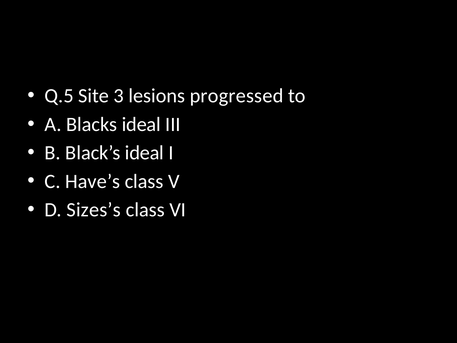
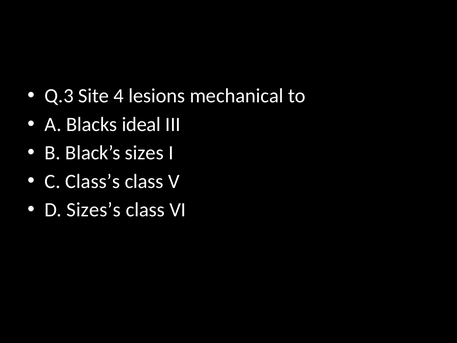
Q.5: Q.5 -> Q.3 (59, 96)
3: 3 -> 4 (119, 96)
progressed: progressed -> mechanical (237, 96)
Black’s ideal: ideal -> sizes (144, 153)
Have’s: Have’s -> Class’s (93, 181)
